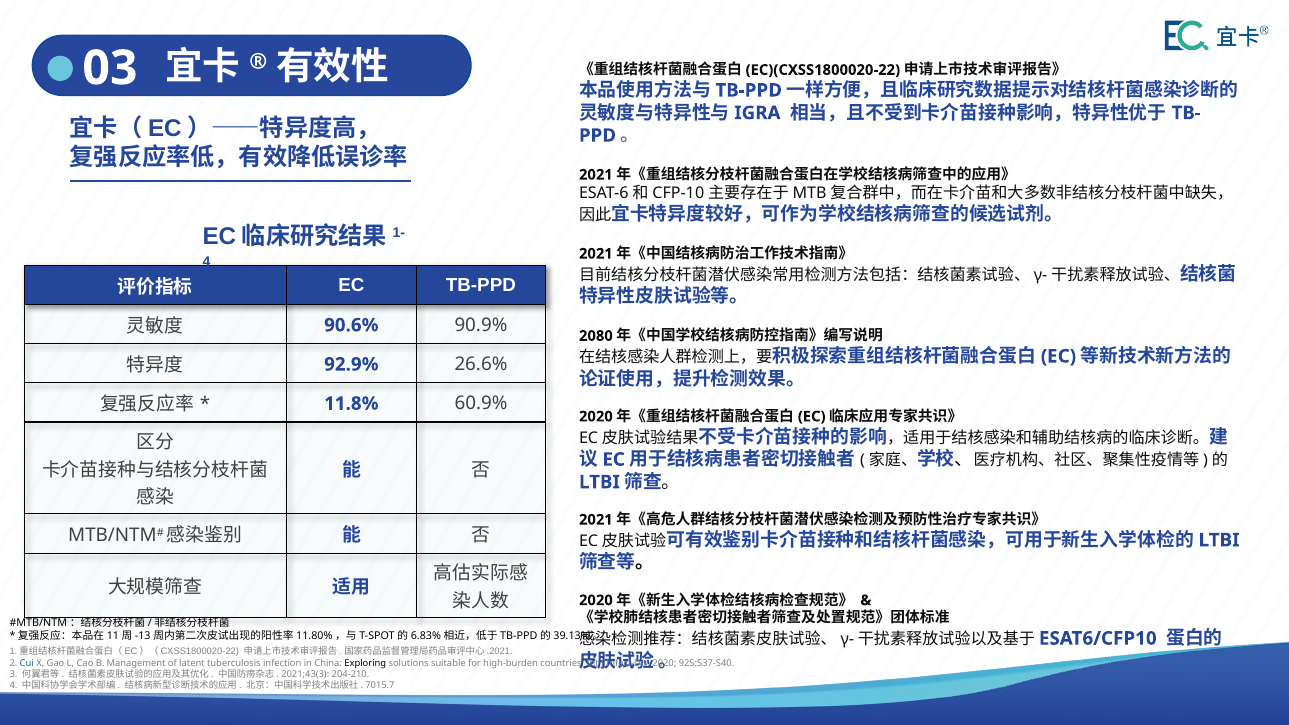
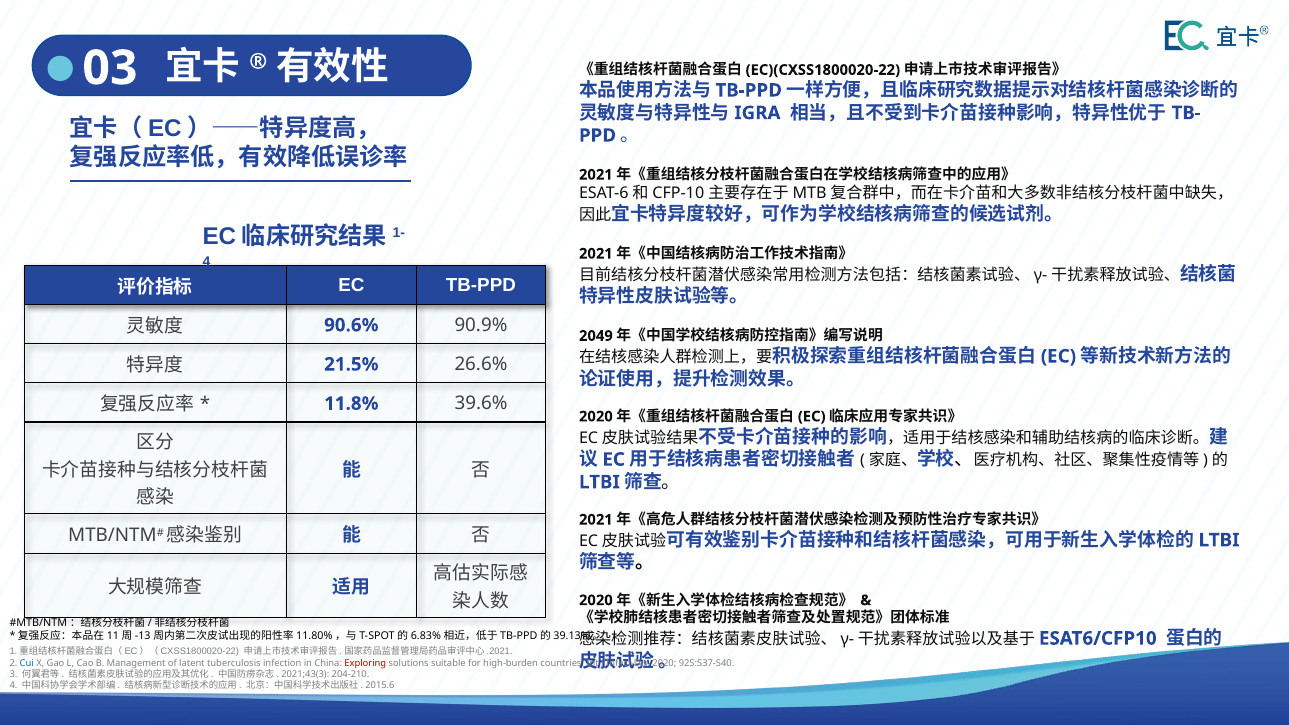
2080: 2080 -> 2049 (596, 336)
92.9%: 92.9% -> 21.5% (351, 364)
60.9%: 60.9% -> 39.6% (481, 404)
Exploring colour: black -> red (365, 663)
7015.7: 7015.7 -> 2015.6 (380, 686)
